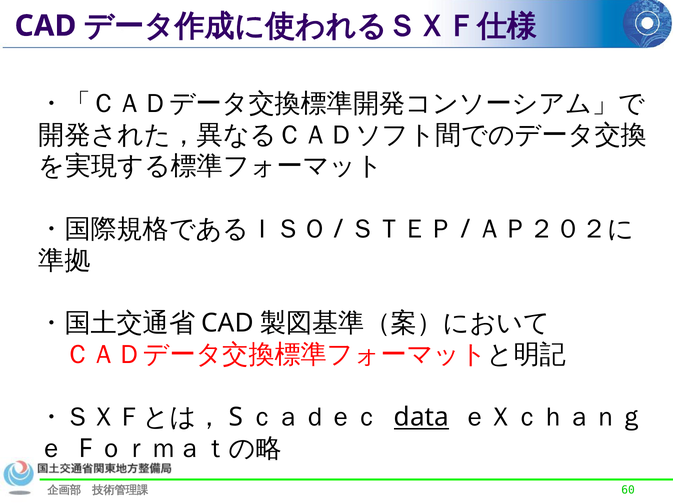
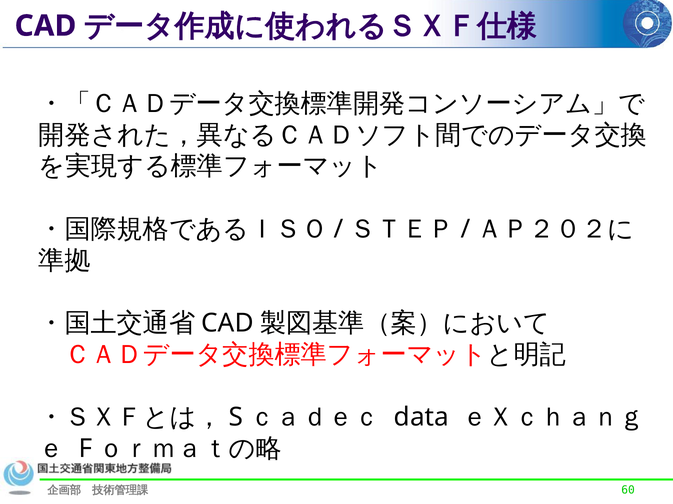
data underline: present -> none (421, 418)
